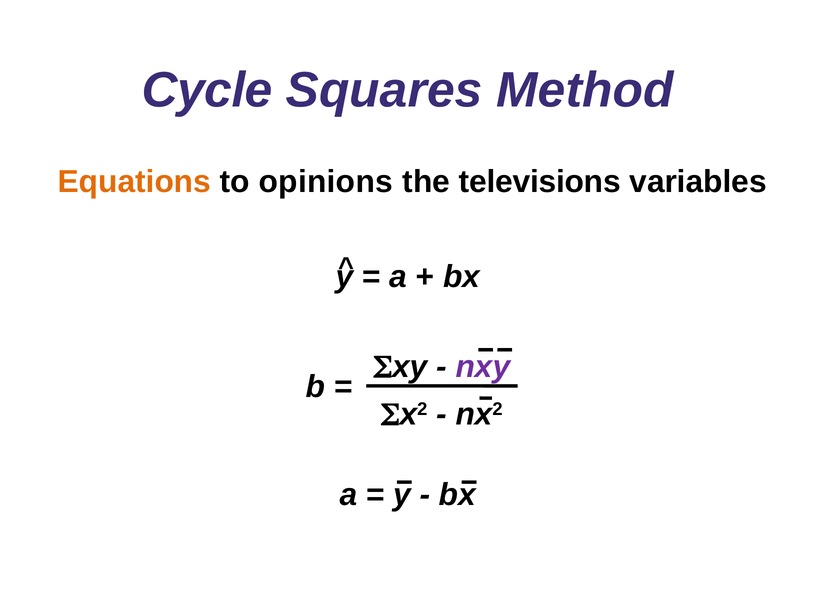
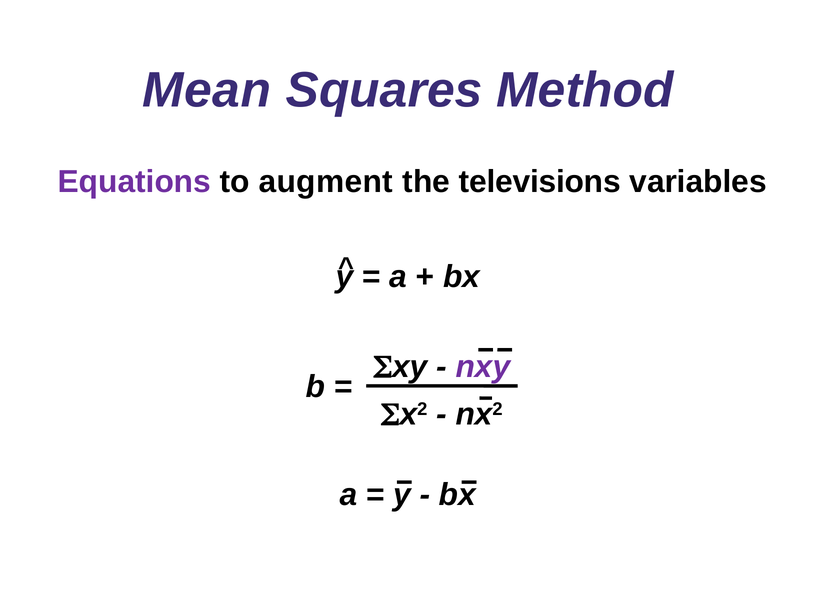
Cycle: Cycle -> Mean (207, 90)
Equations colour: orange -> purple (134, 182)
opinions: opinions -> augment (326, 182)
